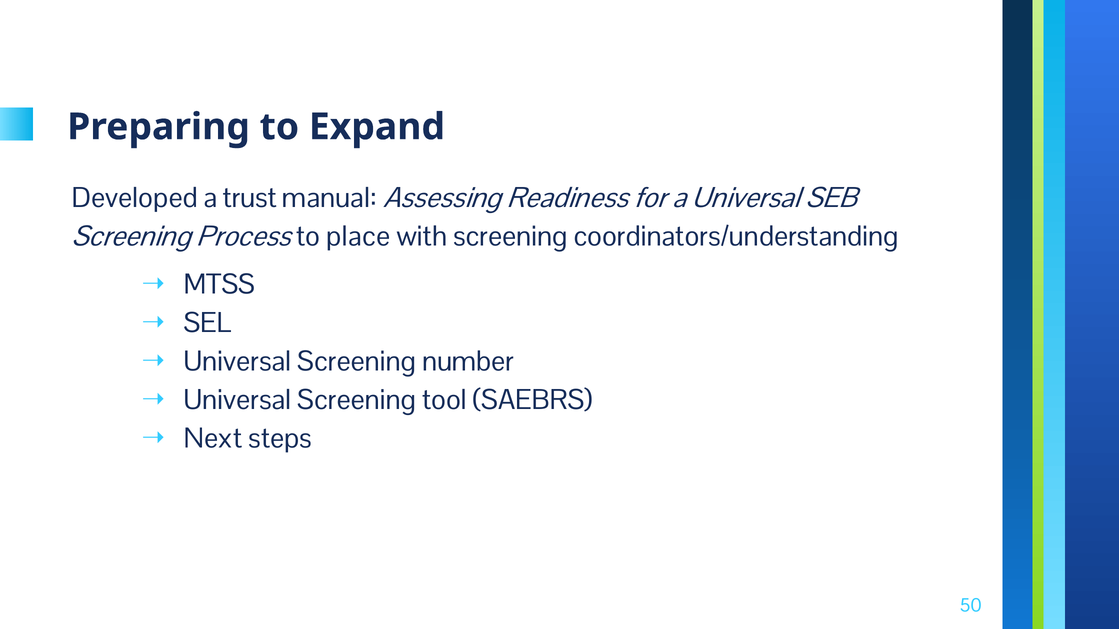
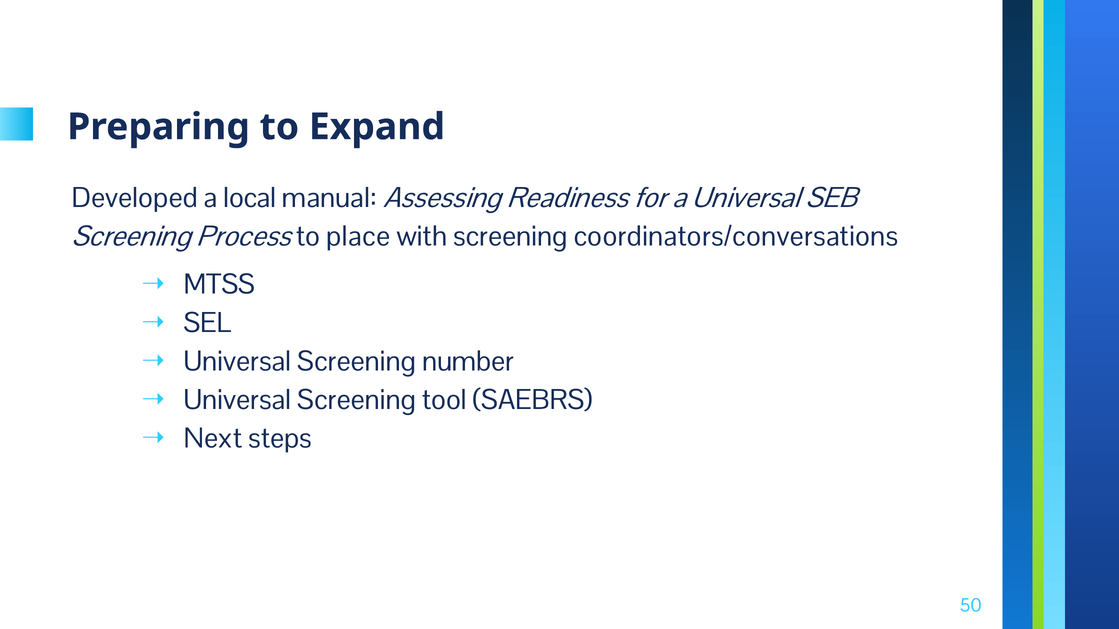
trust: trust -> local (250, 198)
coordinators/understanding: coordinators/understanding -> coordinators/conversations (736, 237)
